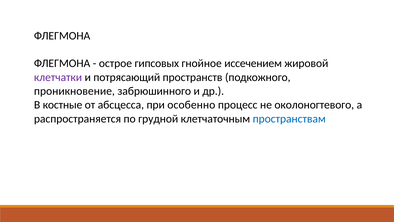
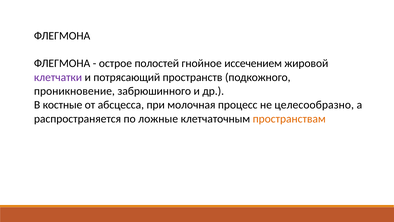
гипсовых: гипсовых -> полостей (157, 63)
особенно: особенно -> молочная (191, 105)
околоногтевого: околоногтевого -> целесообразно (314, 105)
грудной: грудной -> ложные (158, 119)
пространствам colour: blue -> orange (289, 119)
